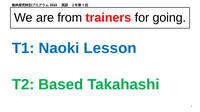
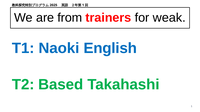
going: going -> weak (169, 18)
Lesson: Lesson -> English (110, 48)
